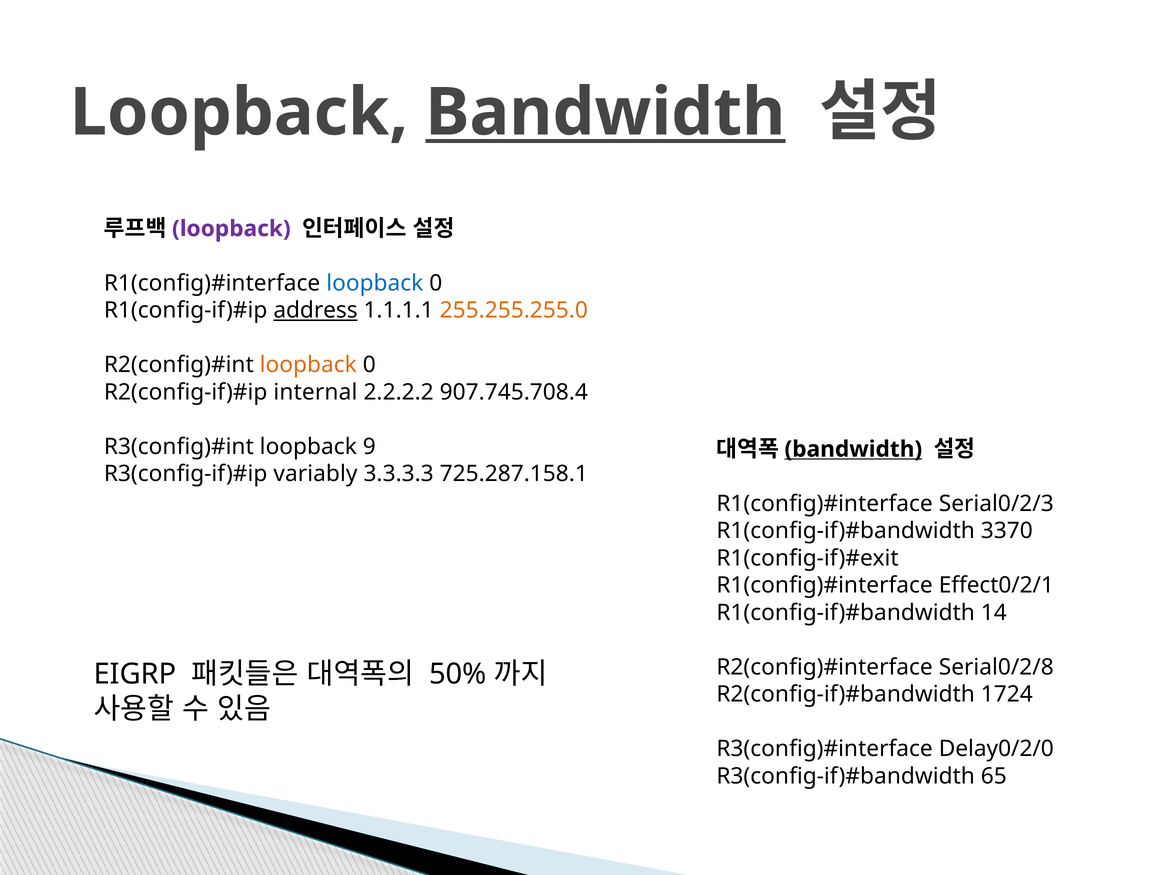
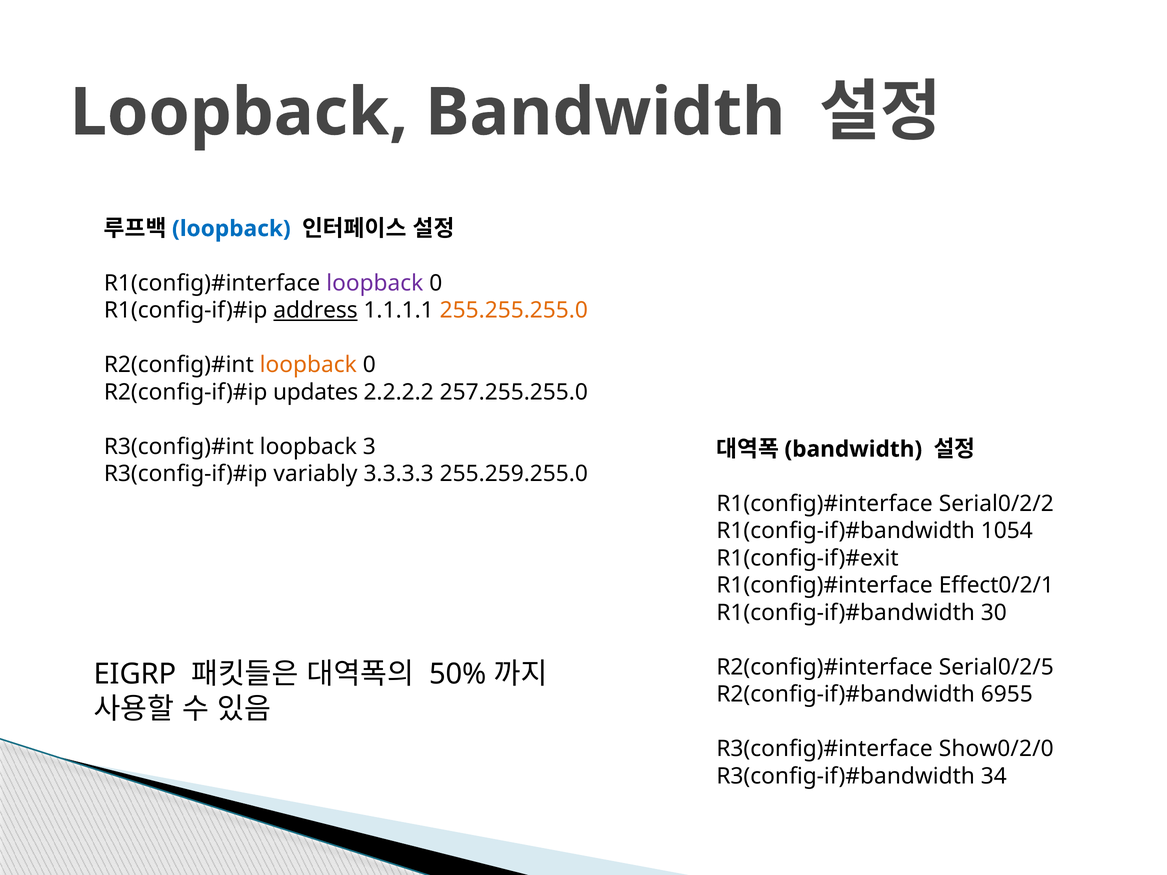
Bandwidth underline: present -> none (605, 113)
loopback colour: purple -> blue (231, 229)
loopback colour: blue -> purple (375, 283)
internal: internal -> updates (316, 392)
907.745.708.4: 907.745.708.4 -> 257.255.255.0 (514, 392)
9: 9 -> 3 (369, 447)
bandwidth underline: present -> none (853, 449)
725.287.158.1: 725.287.158.1 -> 255.259.255.0 (514, 474)
Serial0/2/3: Serial0/2/3 -> Serial0/2/2 (996, 504)
3370: 3370 -> 1054 (1007, 531)
14: 14 -> 30 (994, 613)
Serial0/2/8: Serial0/2/8 -> Serial0/2/5 (996, 667)
1724: 1724 -> 6955 (1007, 695)
Delay0/2/0: Delay0/2/0 -> Show0/2/0 (996, 749)
65: 65 -> 34 (994, 776)
